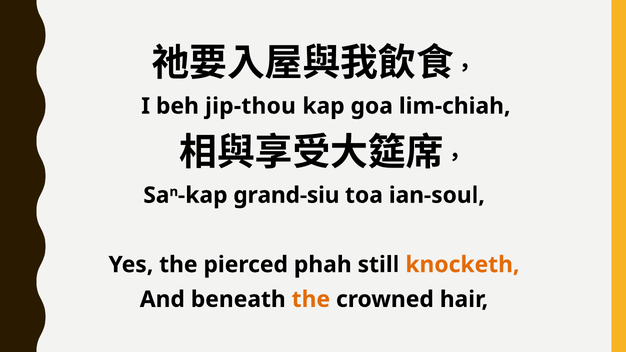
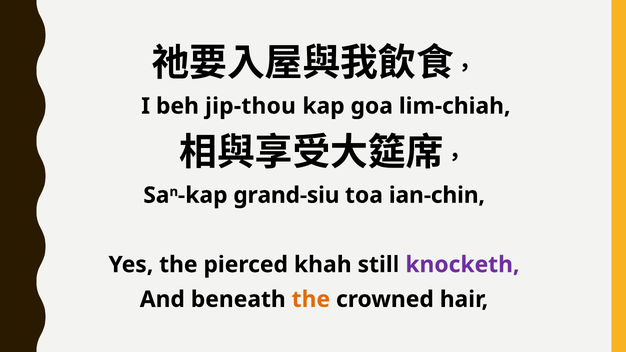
ian-soul: ian-soul -> ian-chin (437, 195)
phah: phah -> khah (323, 265)
knocketh colour: orange -> purple (462, 265)
